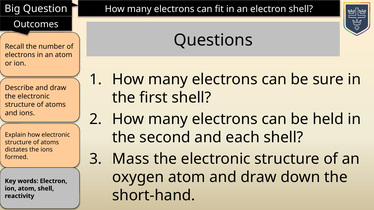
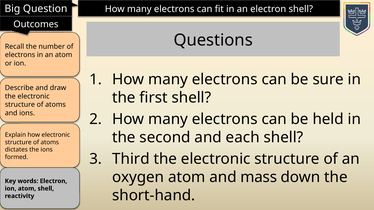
Mass: Mass -> Third (131, 159)
atom and draw: draw -> mass (259, 177)
